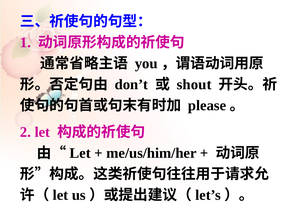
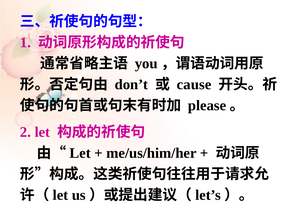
shout: shout -> cause (194, 85)
